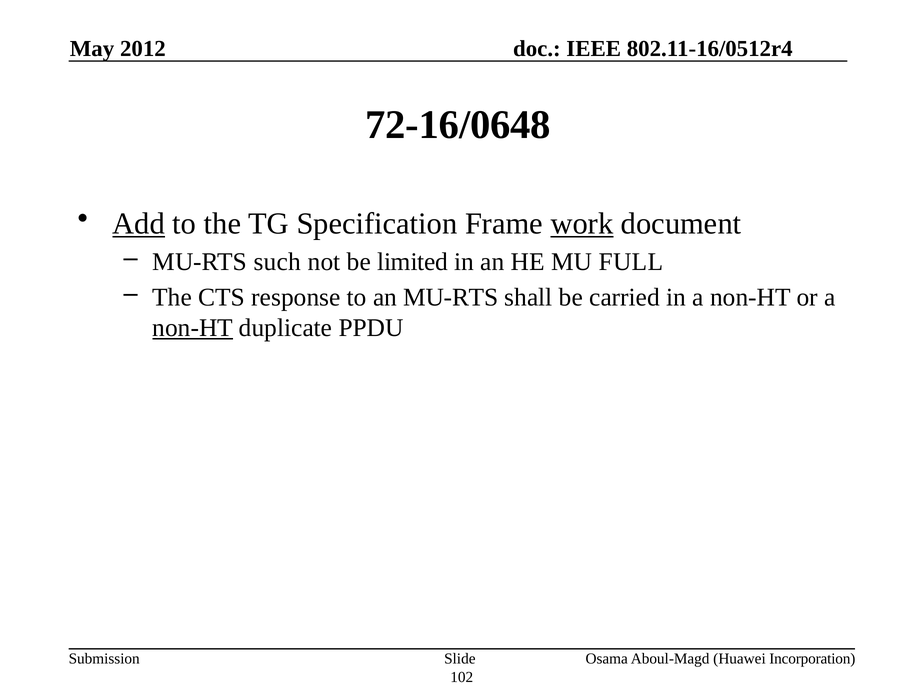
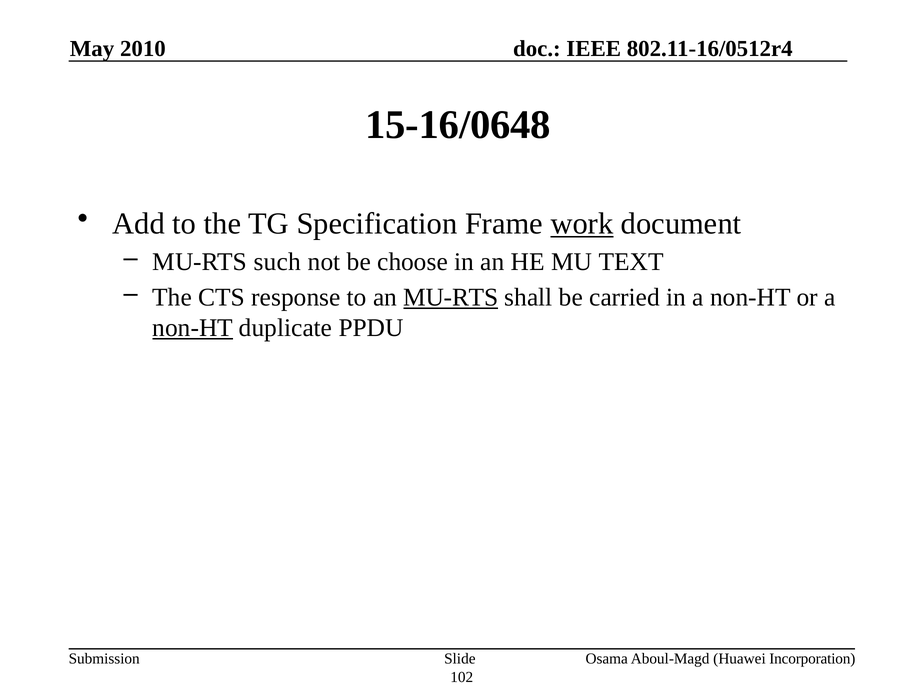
2012: 2012 -> 2010 (143, 49)
72-16/0648: 72-16/0648 -> 15-16/0648 (458, 125)
Add underline: present -> none (139, 224)
limited: limited -> choose (413, 262)
FULL: FULL -> TEXT (631, 262)
MU-RTS underline: none -> present (451, 297)
